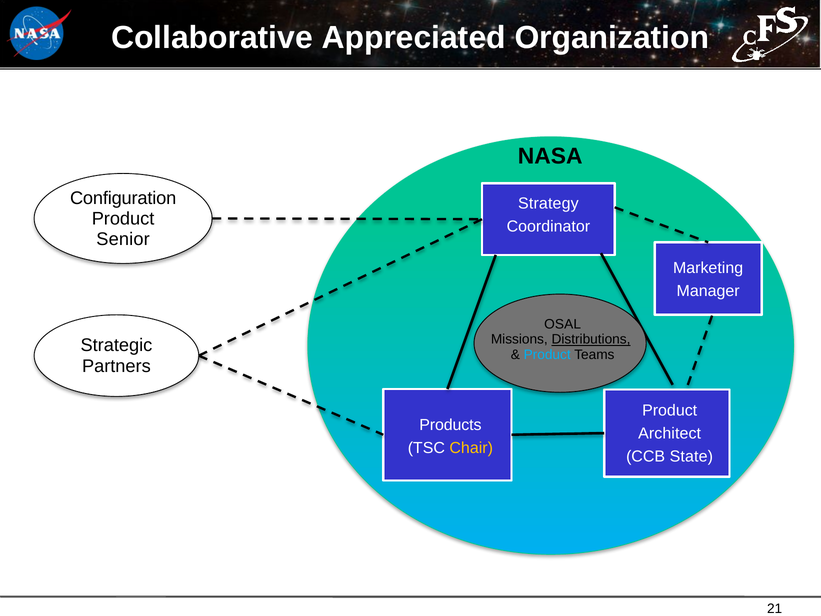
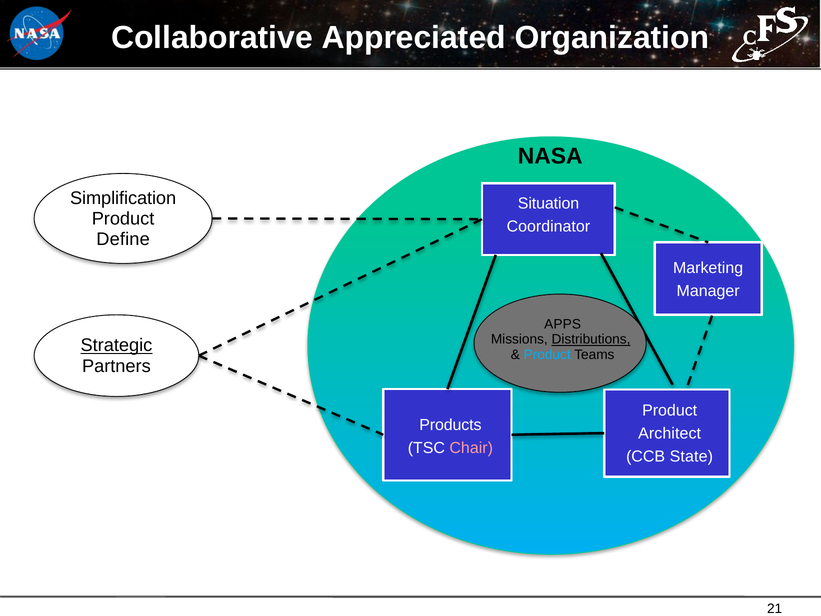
Configuration: Configuration -> Simplification (123, 198)
Strategy: Strategy -> Situation (549, 203)
Senior: Senior -> Define (123, 239)
OSAL: OSAL -> APPS (563, 324)
Strategic underline: none -> present (116, 345)
Chair colour: yellow -> pink (471, 448)
